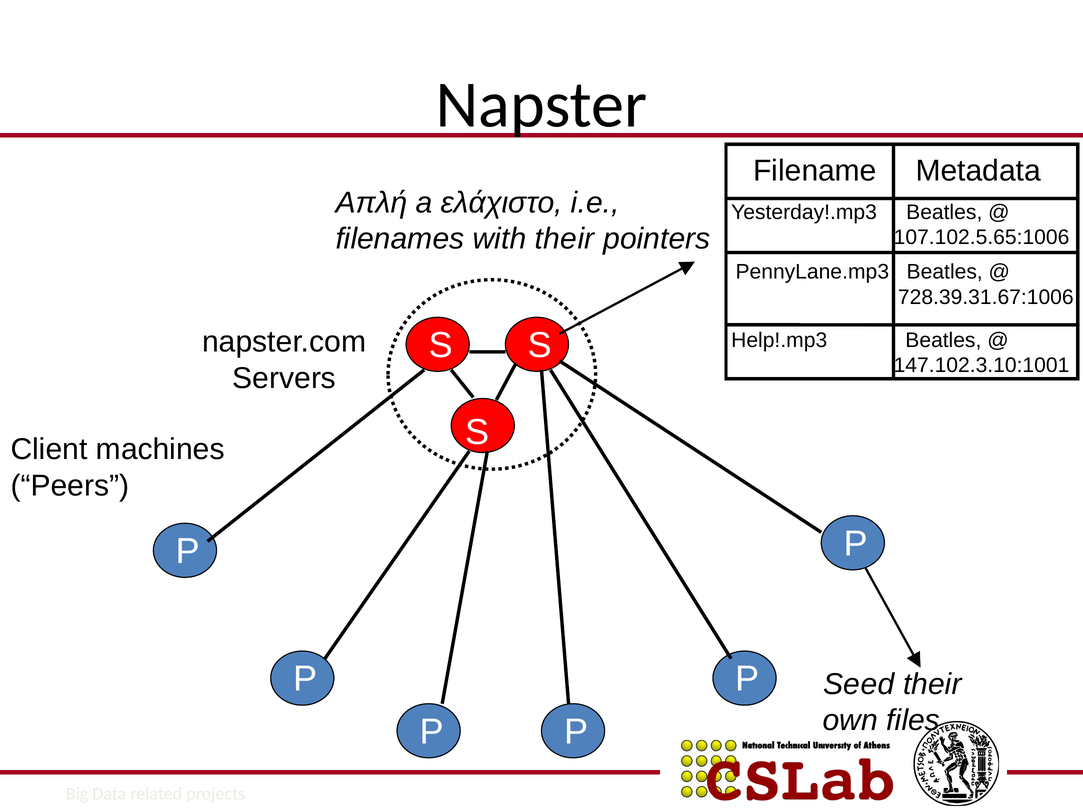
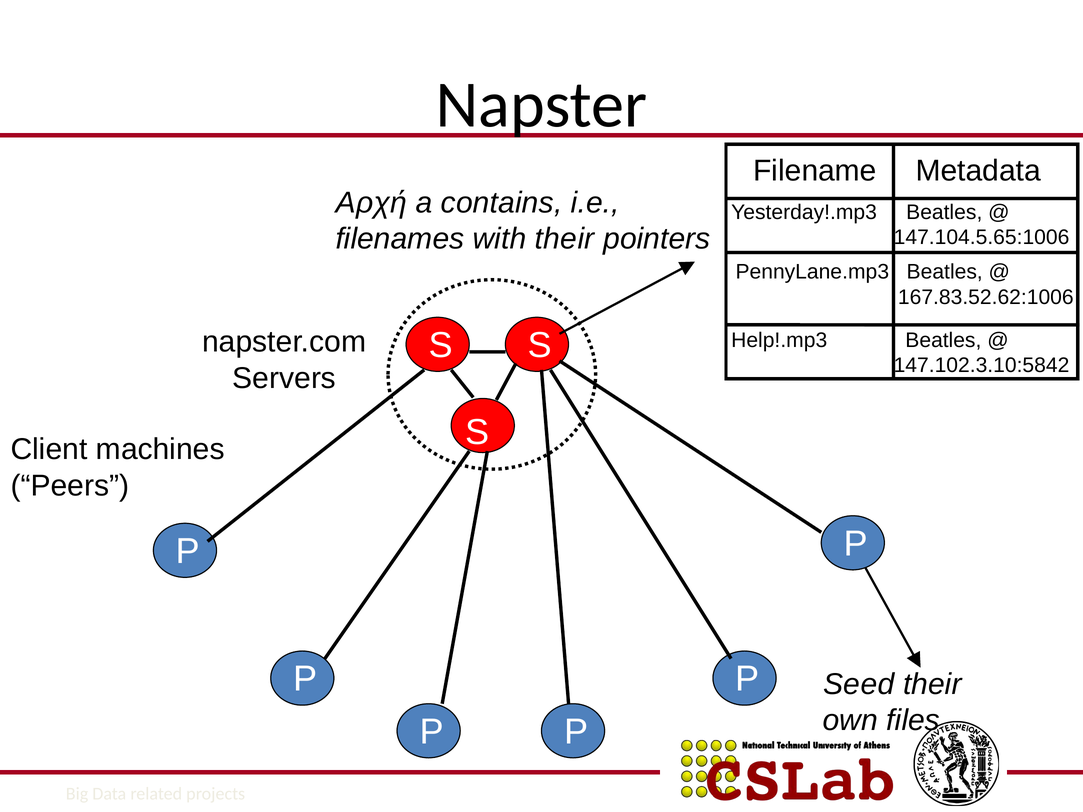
Απλή: Απλή -> Αρχή (371, 203)
ελάχιστο: ελάχιστο -> contains (502, 203)
107.102.5.65:1006: 107.102.5.65:1006 -> 147.104.5.65:1006 (982, 238)
728.39.31.67:1006: 728.39.31.67:1006 -> 167.83.52.62:1006 (986, 297)
147.102.3.10:1001: 147.102.3.10:1001 -> 147.102.3.10:5842 (981, 366)
